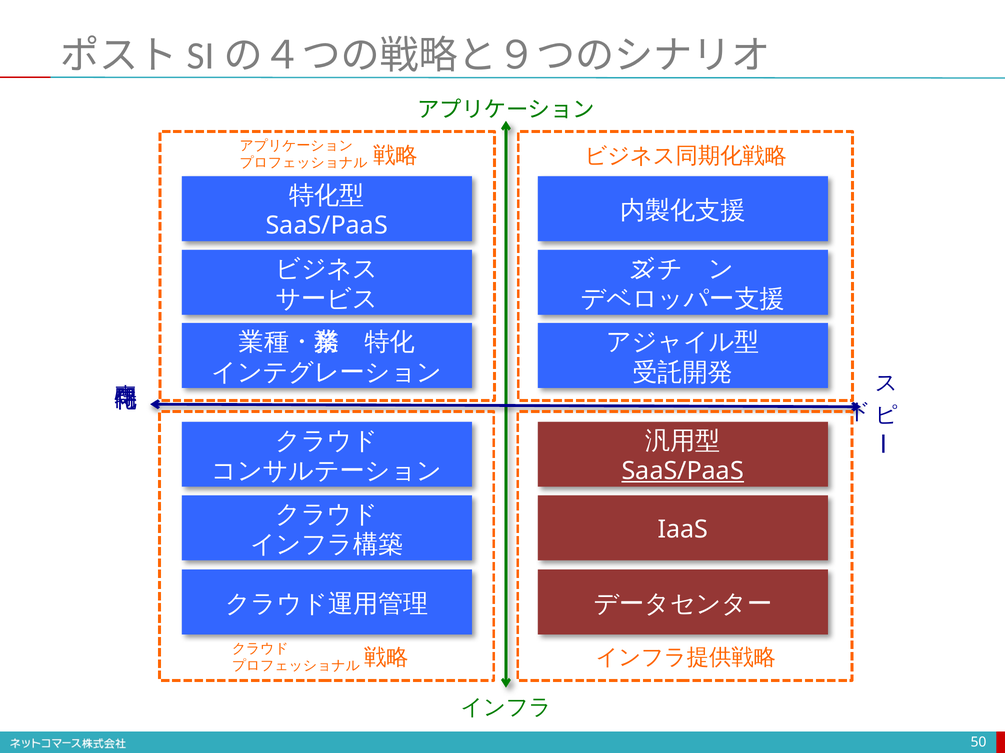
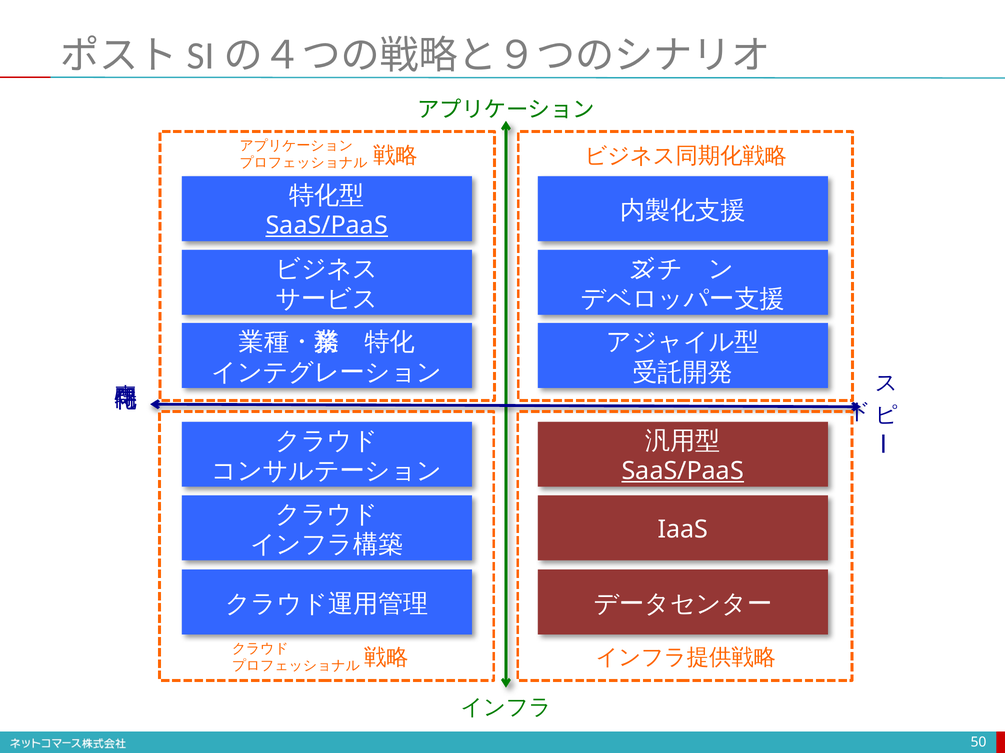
SaaS/PaaS underline: none -> present (327, 226)
